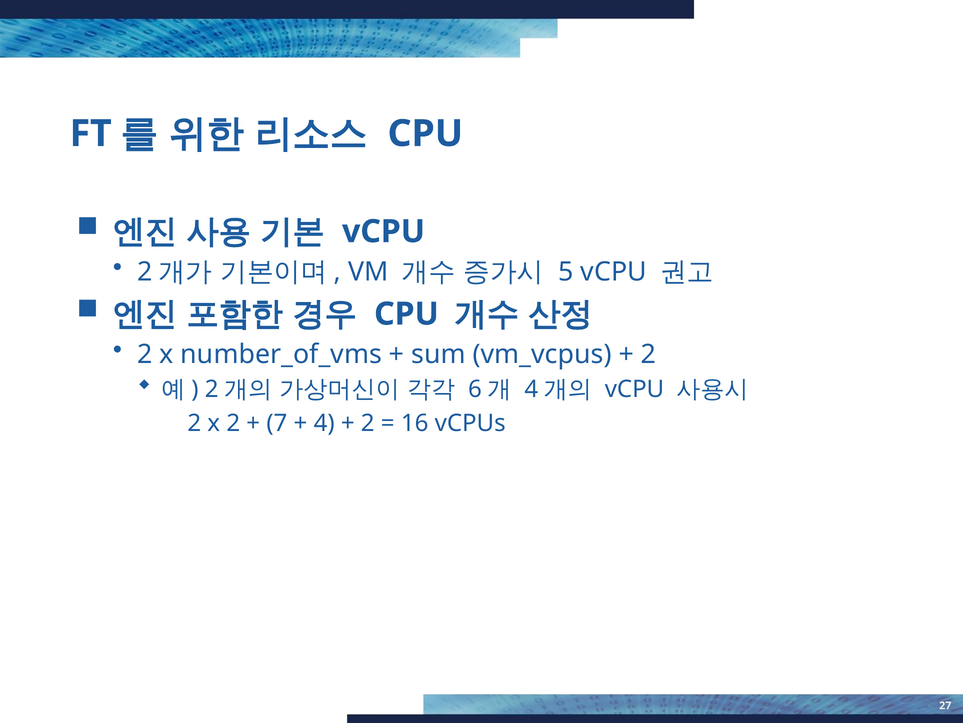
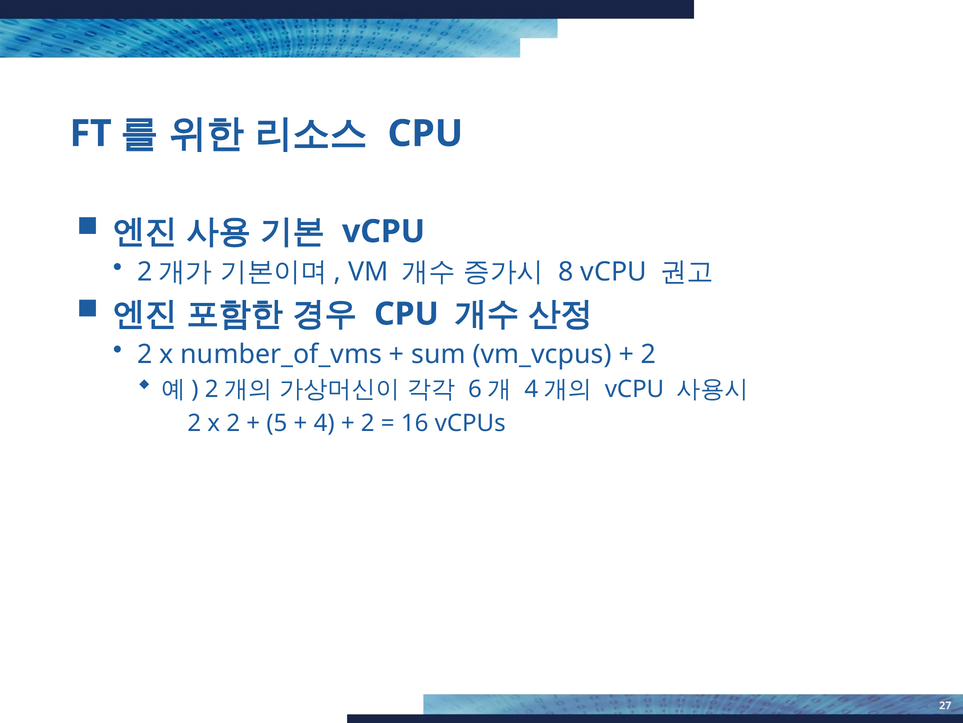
5: 5 -> 8 (566, 272)
7: 7 -> 5 (277, 423)
